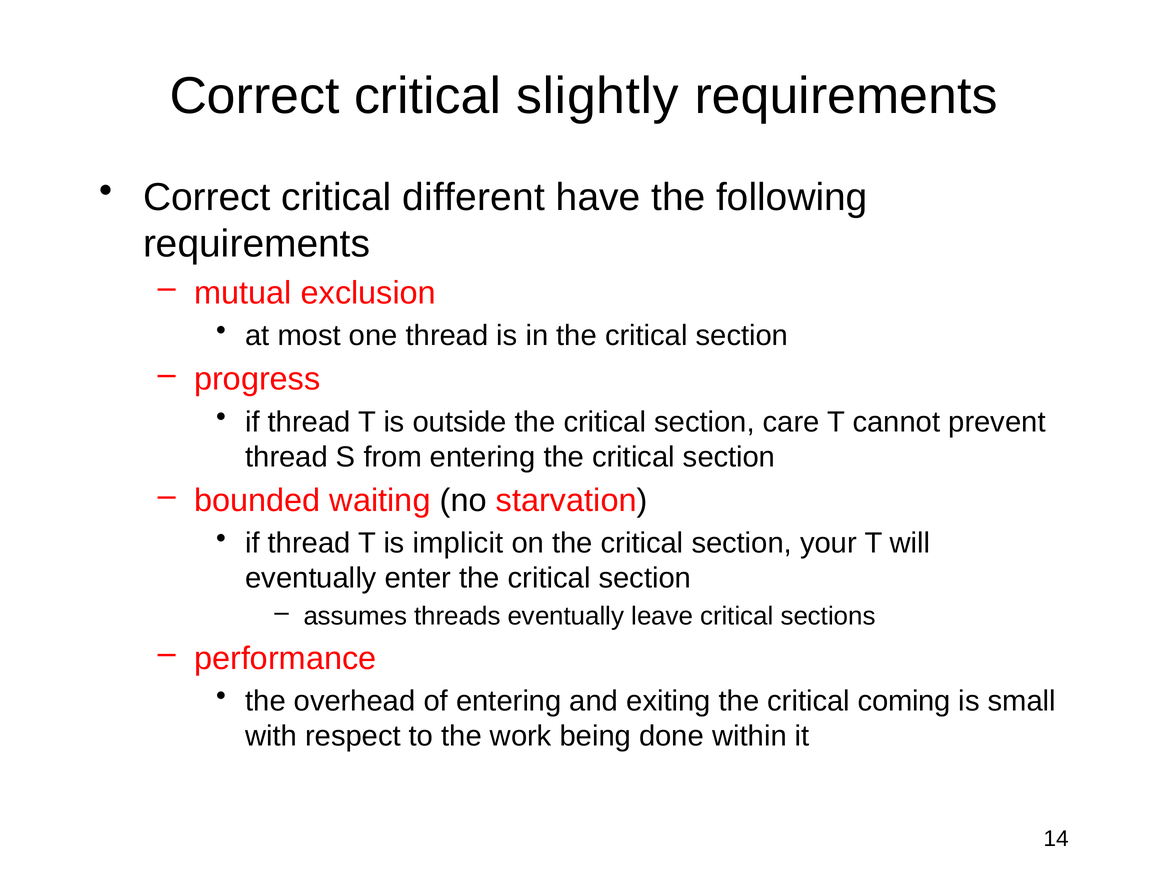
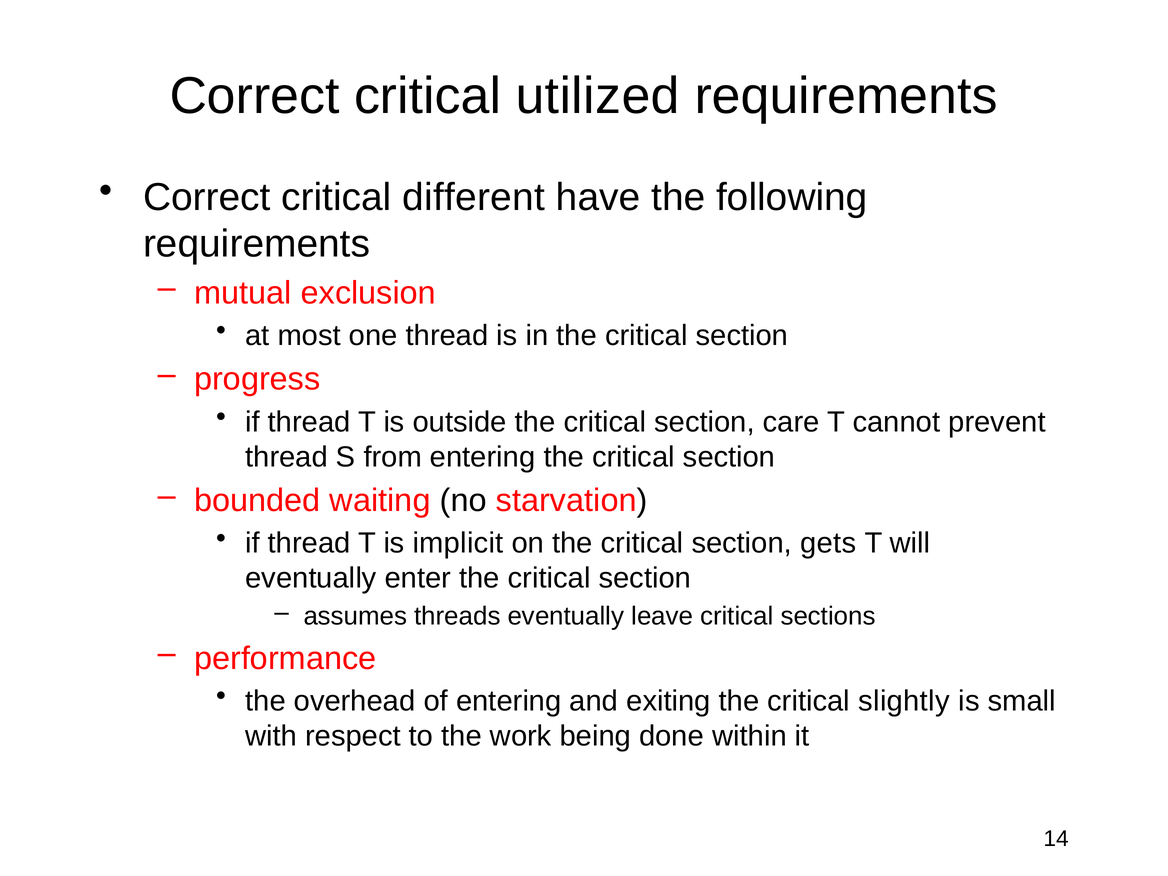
slightly: slightly -> utilized (598, 96)
your: your -> gets (828, 543)
coming: coming -> slightly (904, 701)
